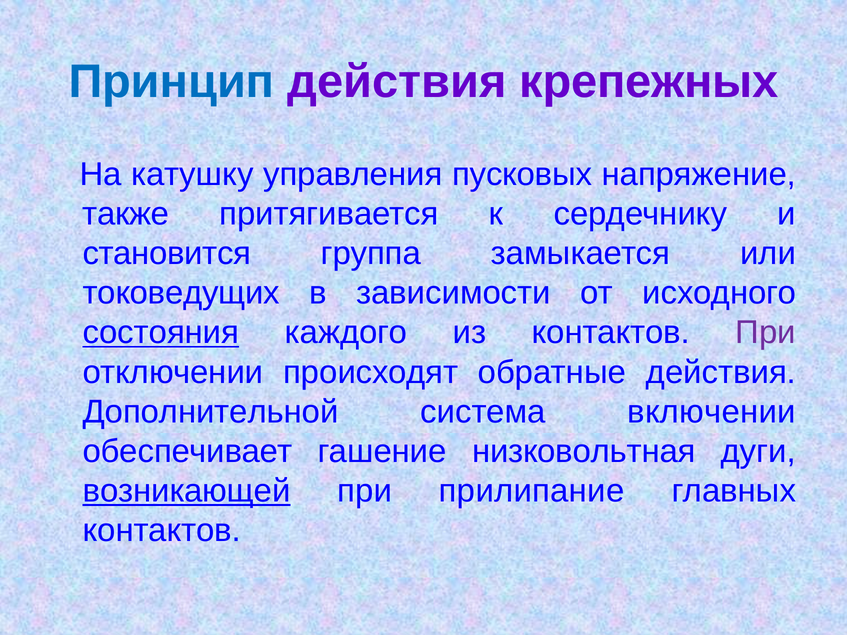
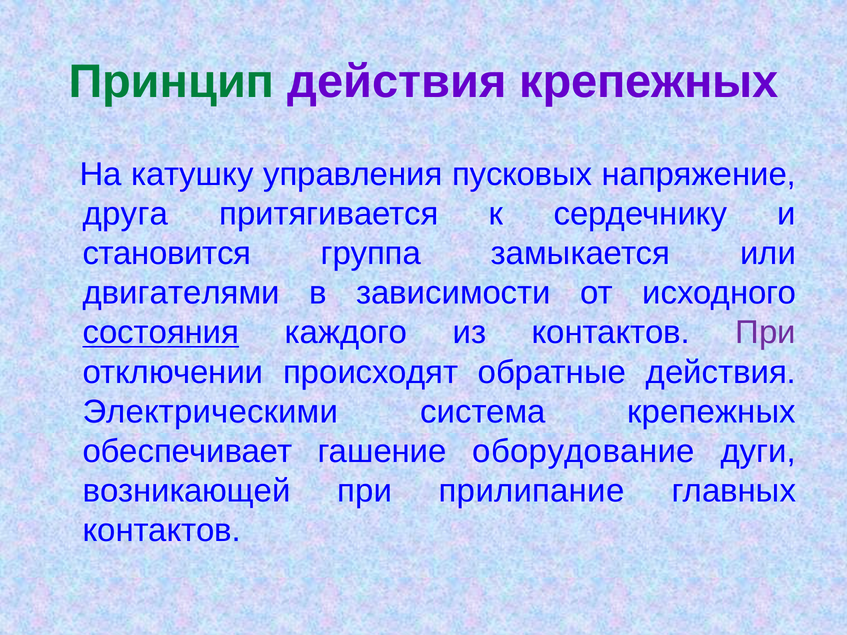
Принцип colour: blue -> green (171, 82)
также: также -> друга (125, 214)
токоведущих: токоведущих -> двигателями (181, 293)
Дополнительной: Дополнительной -> Электрическими (210, 412)
система включении: включении -> крепежных (712, 412)
низковольтная: низковольтная -> оборудование (584, 451)
возникающей underline: present -> none (187, 491)
